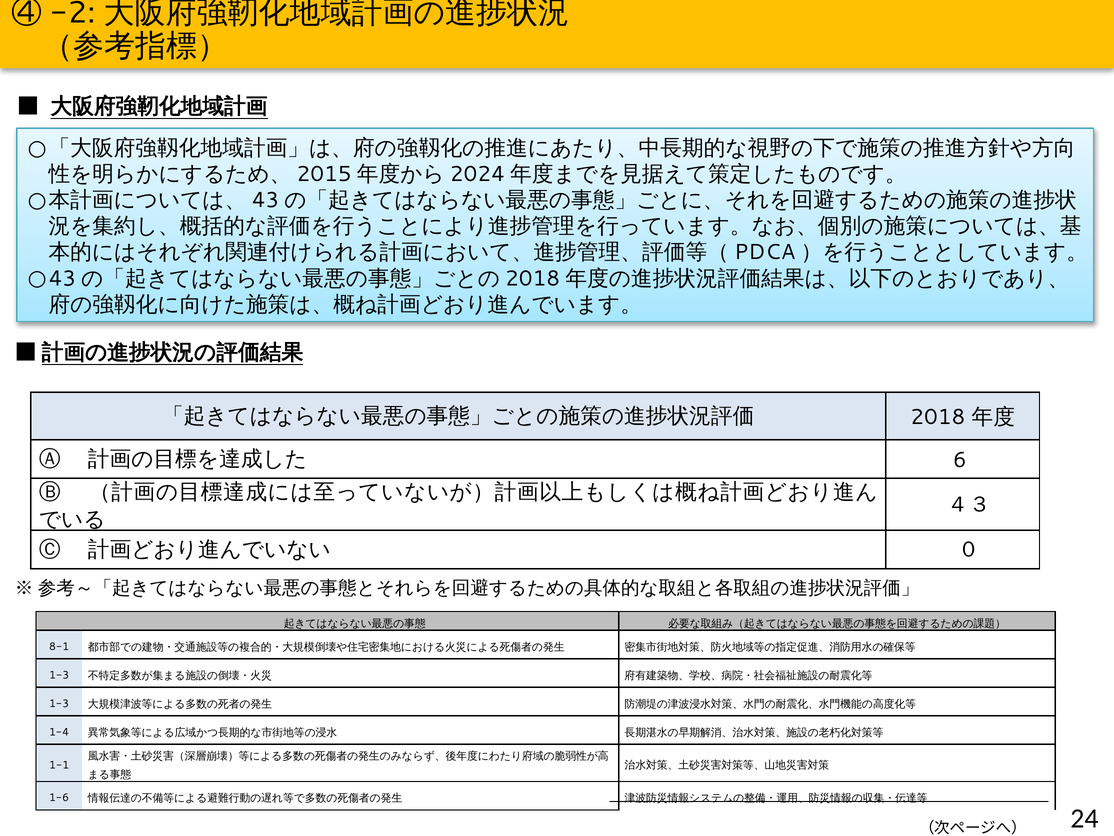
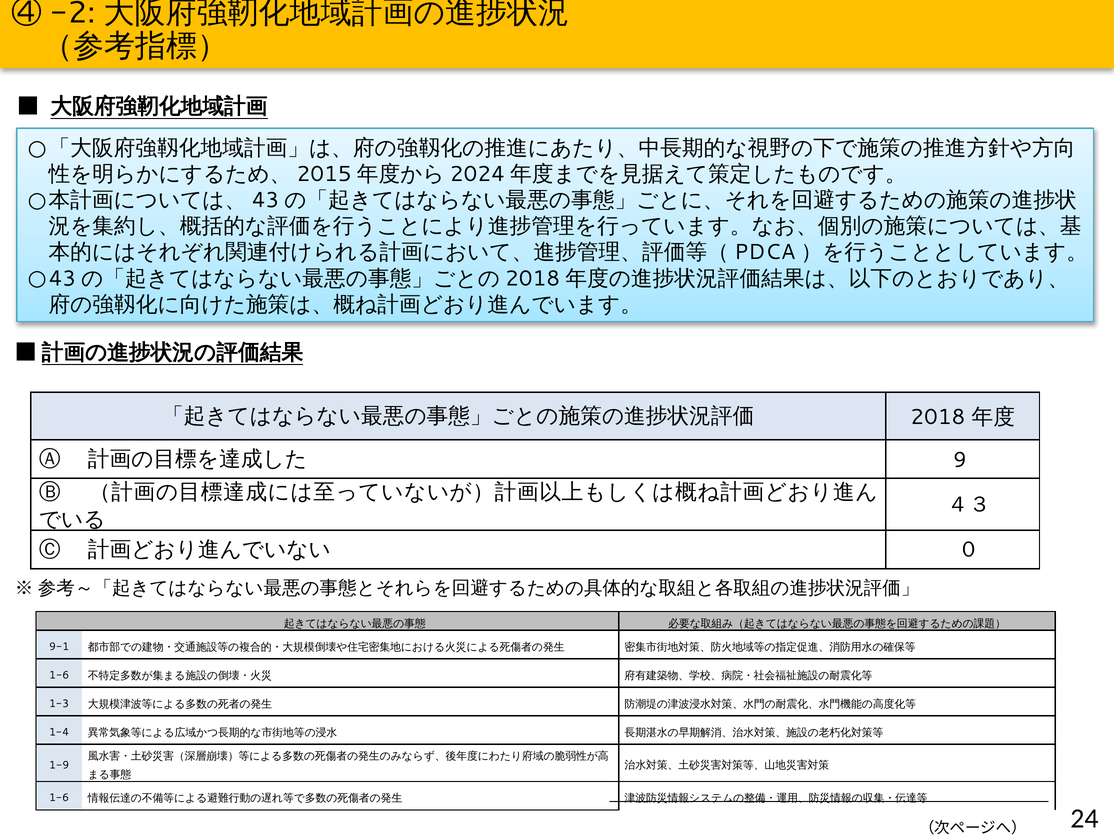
6: 6 -> 9 (960, 460)
8-1: 8-1 -> 9-1 (59, 646)
1-3: 1-3 -> 1-6 (59, 675)
1-1: 1-1 -> 1-9 (59, 765)
